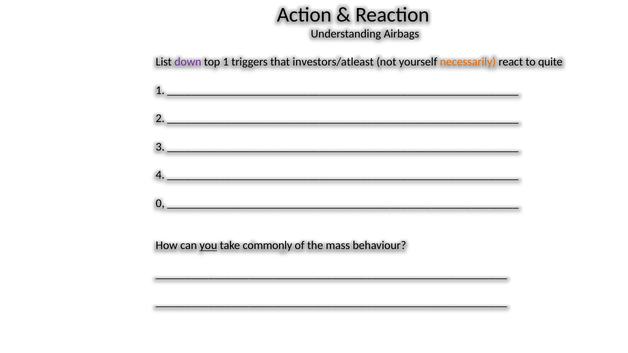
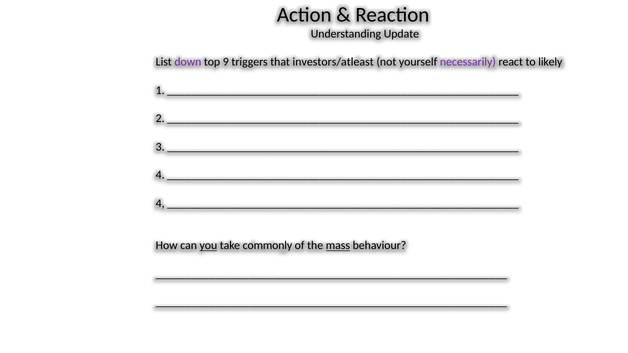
Airbags: Airbags -> Update (401, 34)
top 1: 1 -> 9 (226, 62)
necessarily colour: orange -> purple (468, 62)
quite: quite -> likely (550, 62)
0: 0 -> 4 (160, 203)
mass underline: none -> present (338, 246)
